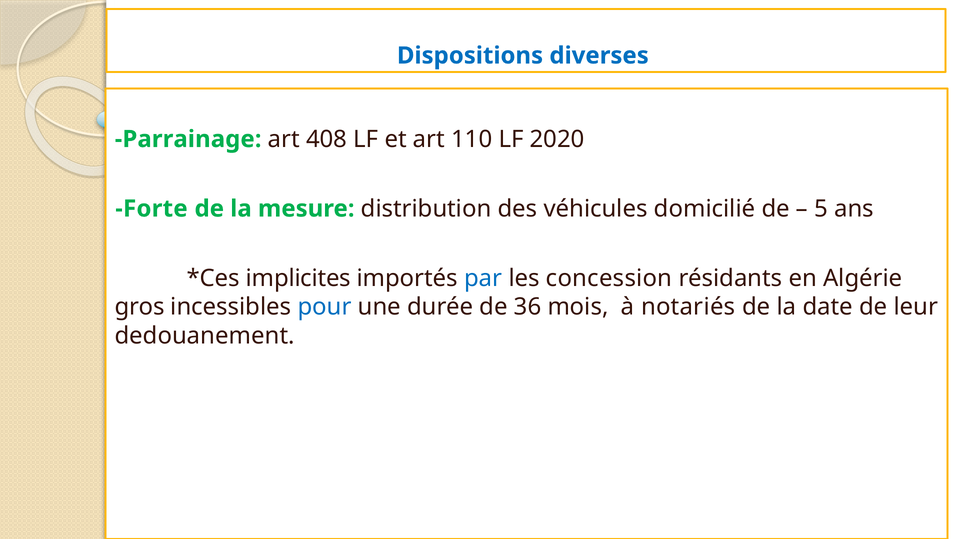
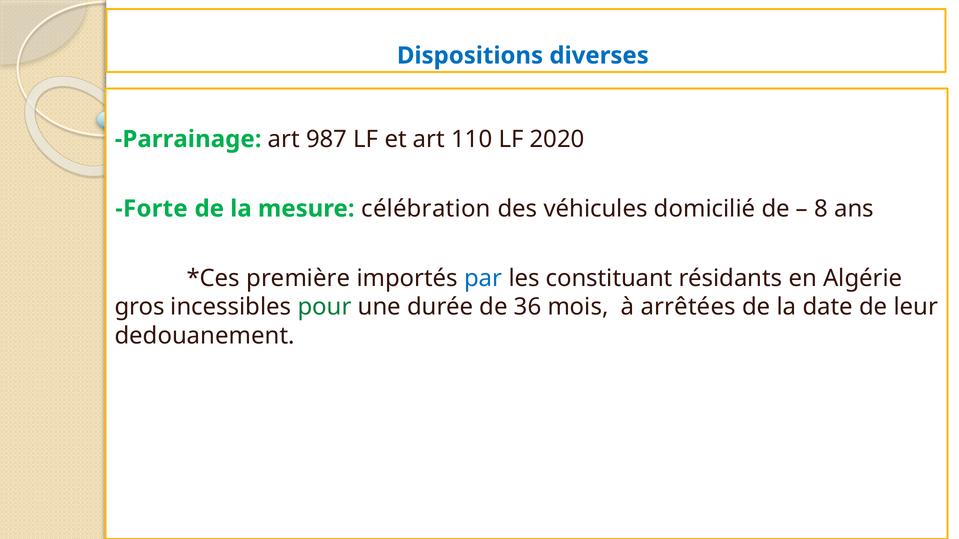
408: 408 -> 987 (327, 139)
distribution: distribution -> célébration (426, 209)
5: 5 -> 8 (821, 209)
implicites: implicites -> première (298, 278)
concession: concession -> constituant (609, 278)
pour colour: blue -> green (325, 307)
notariés: notariés -> arrêtées (688, 307)
